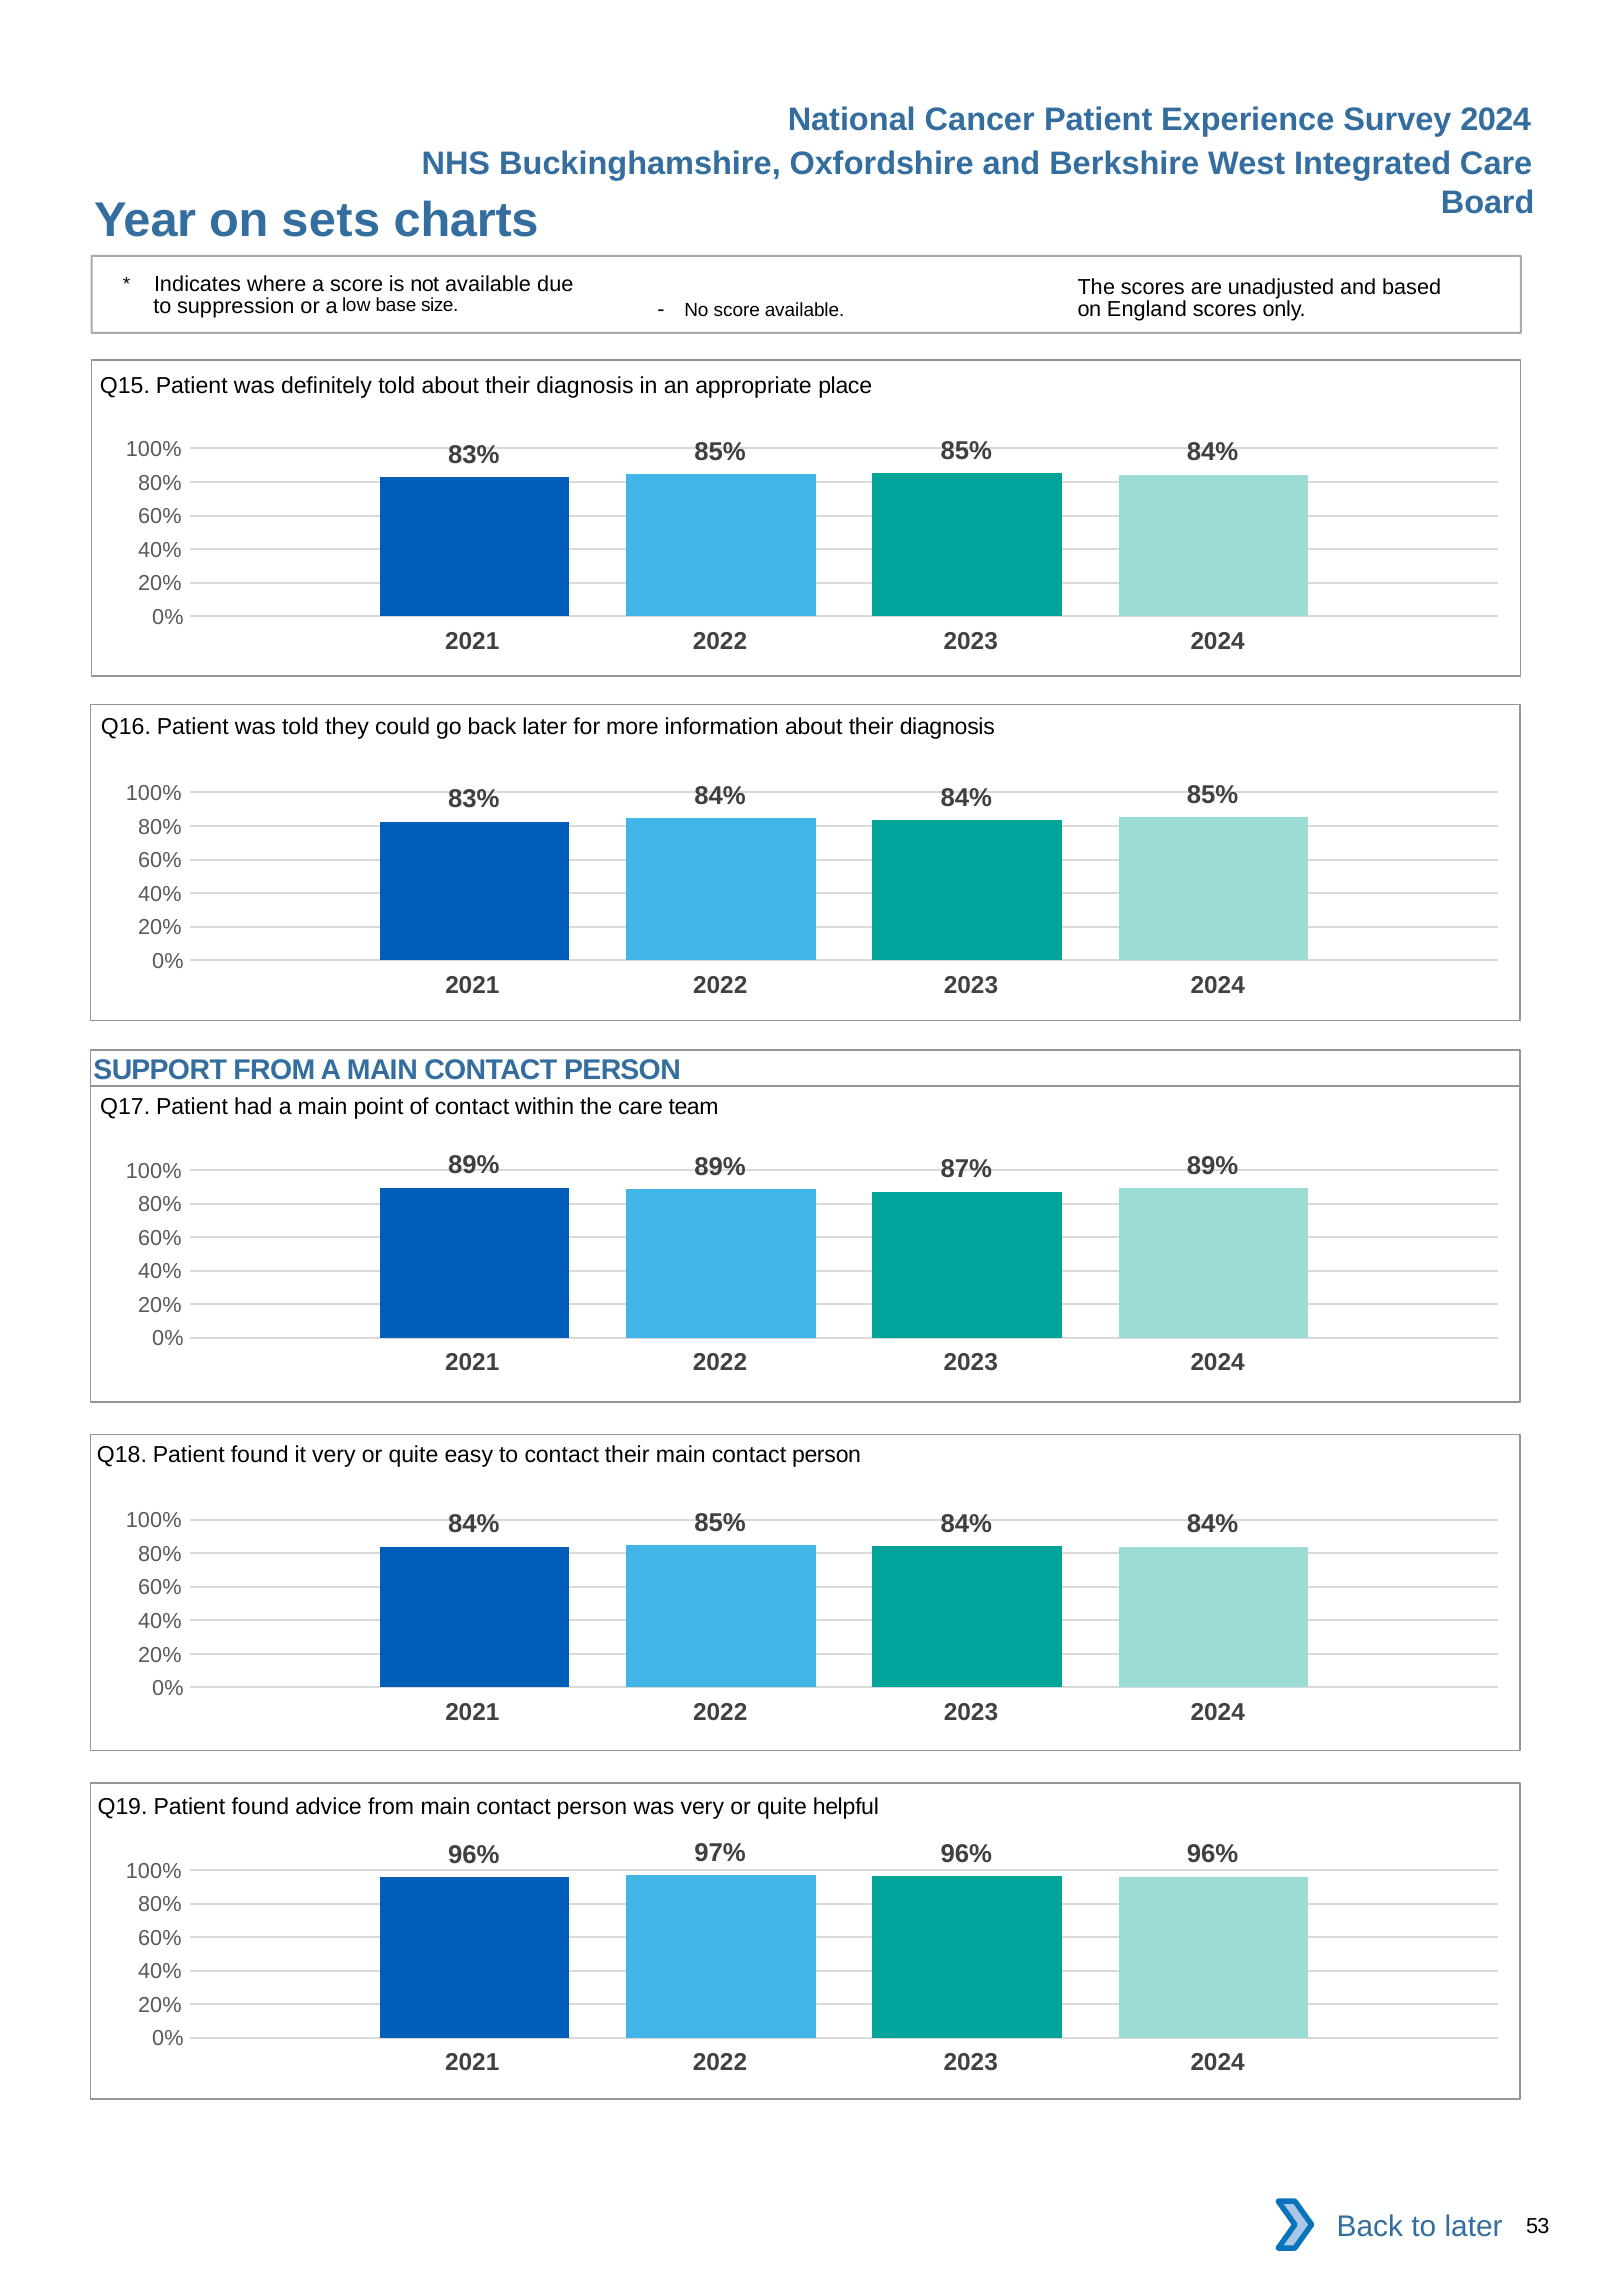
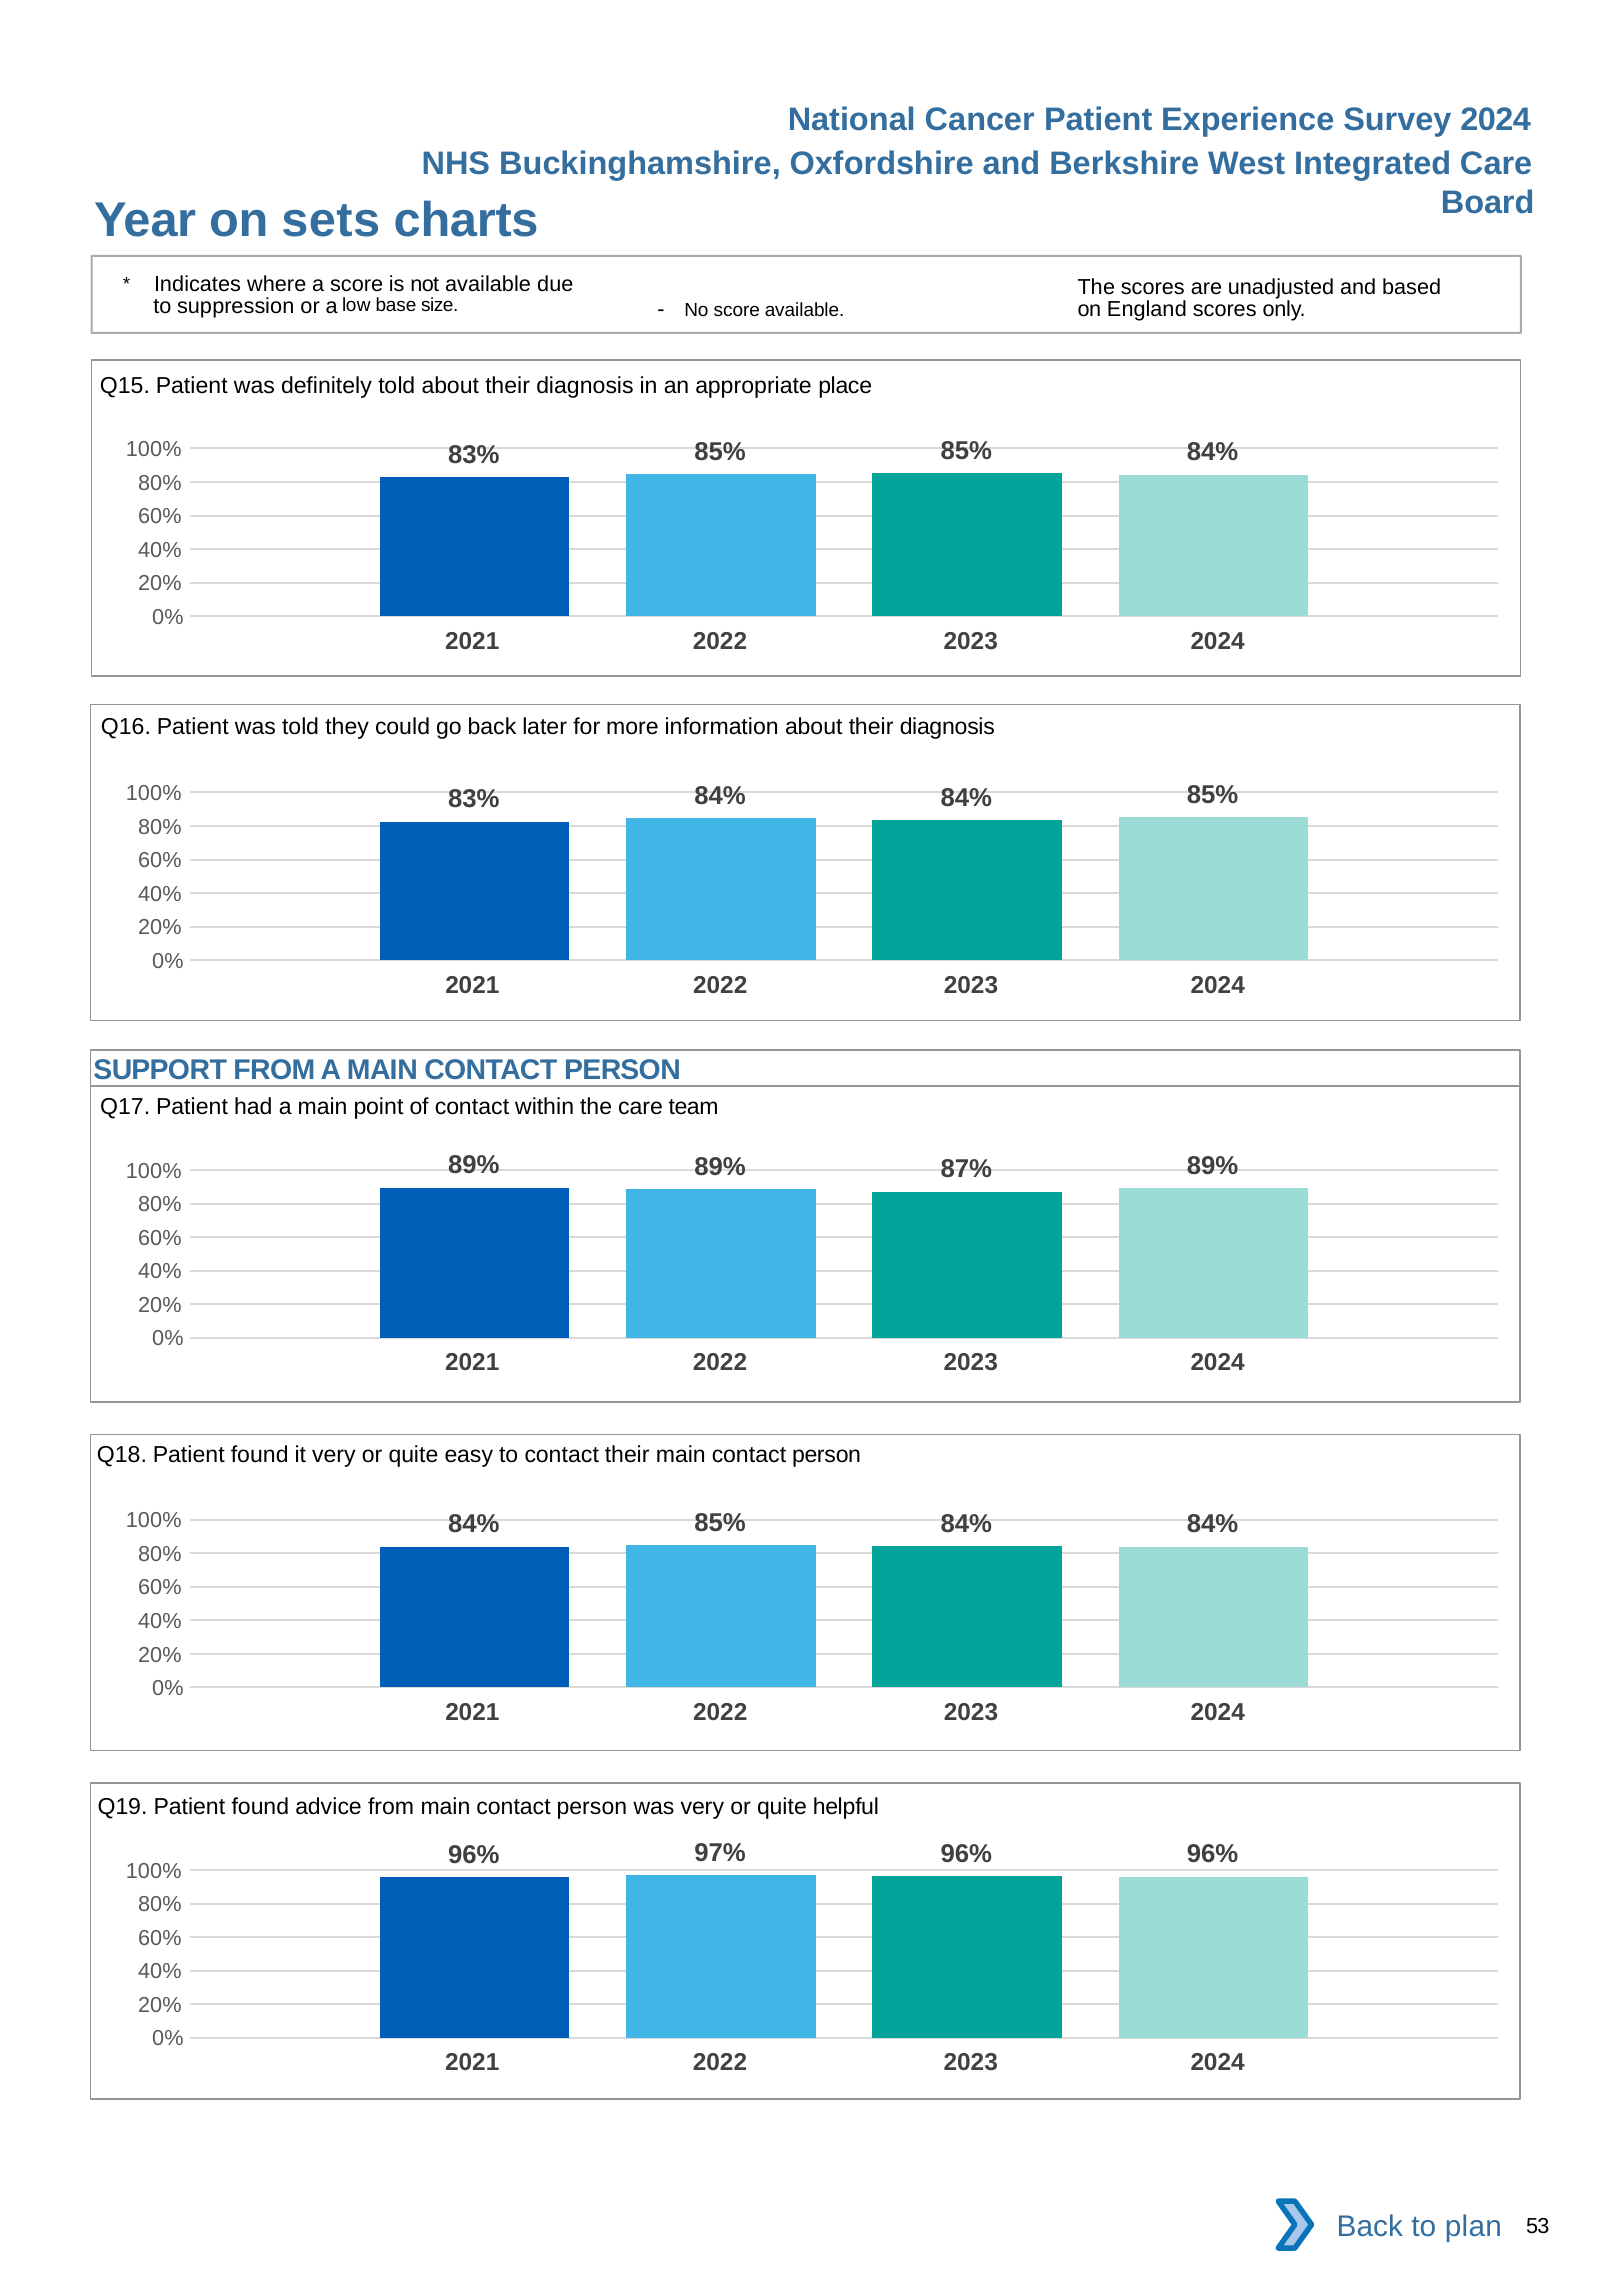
to later: later -> plan (1473, 2226)
